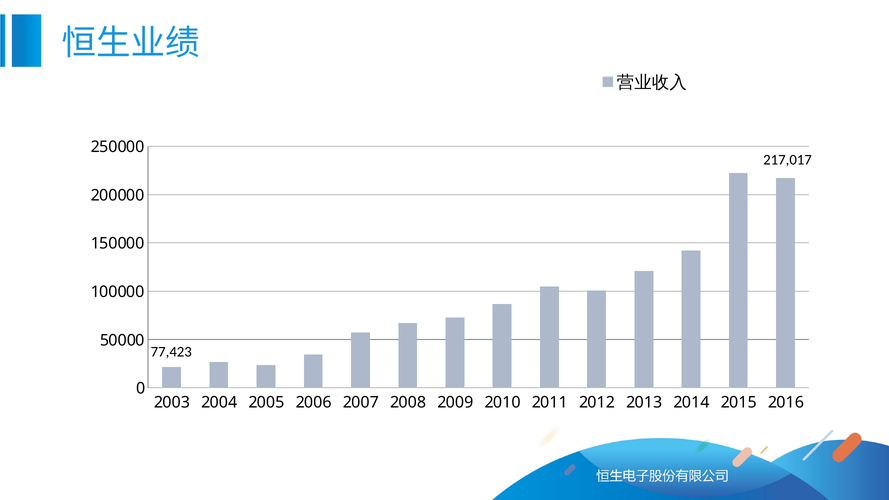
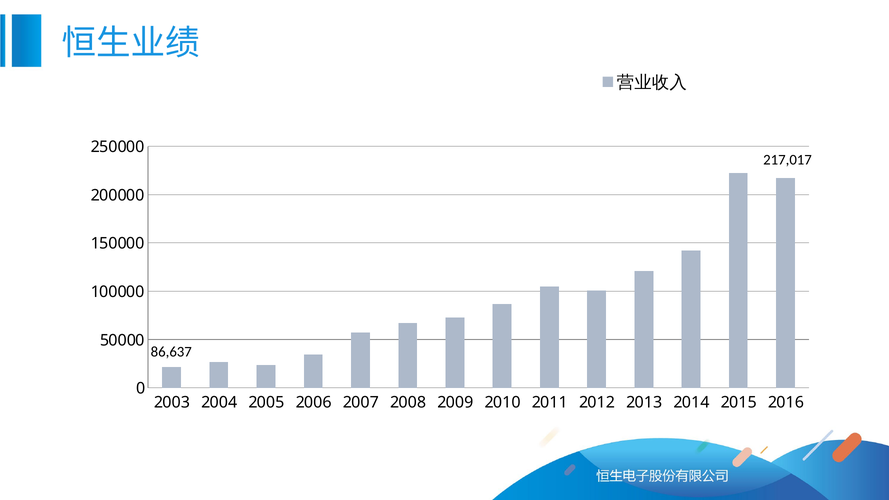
77,423: 77,423 -> 86,637 (171, 352)
